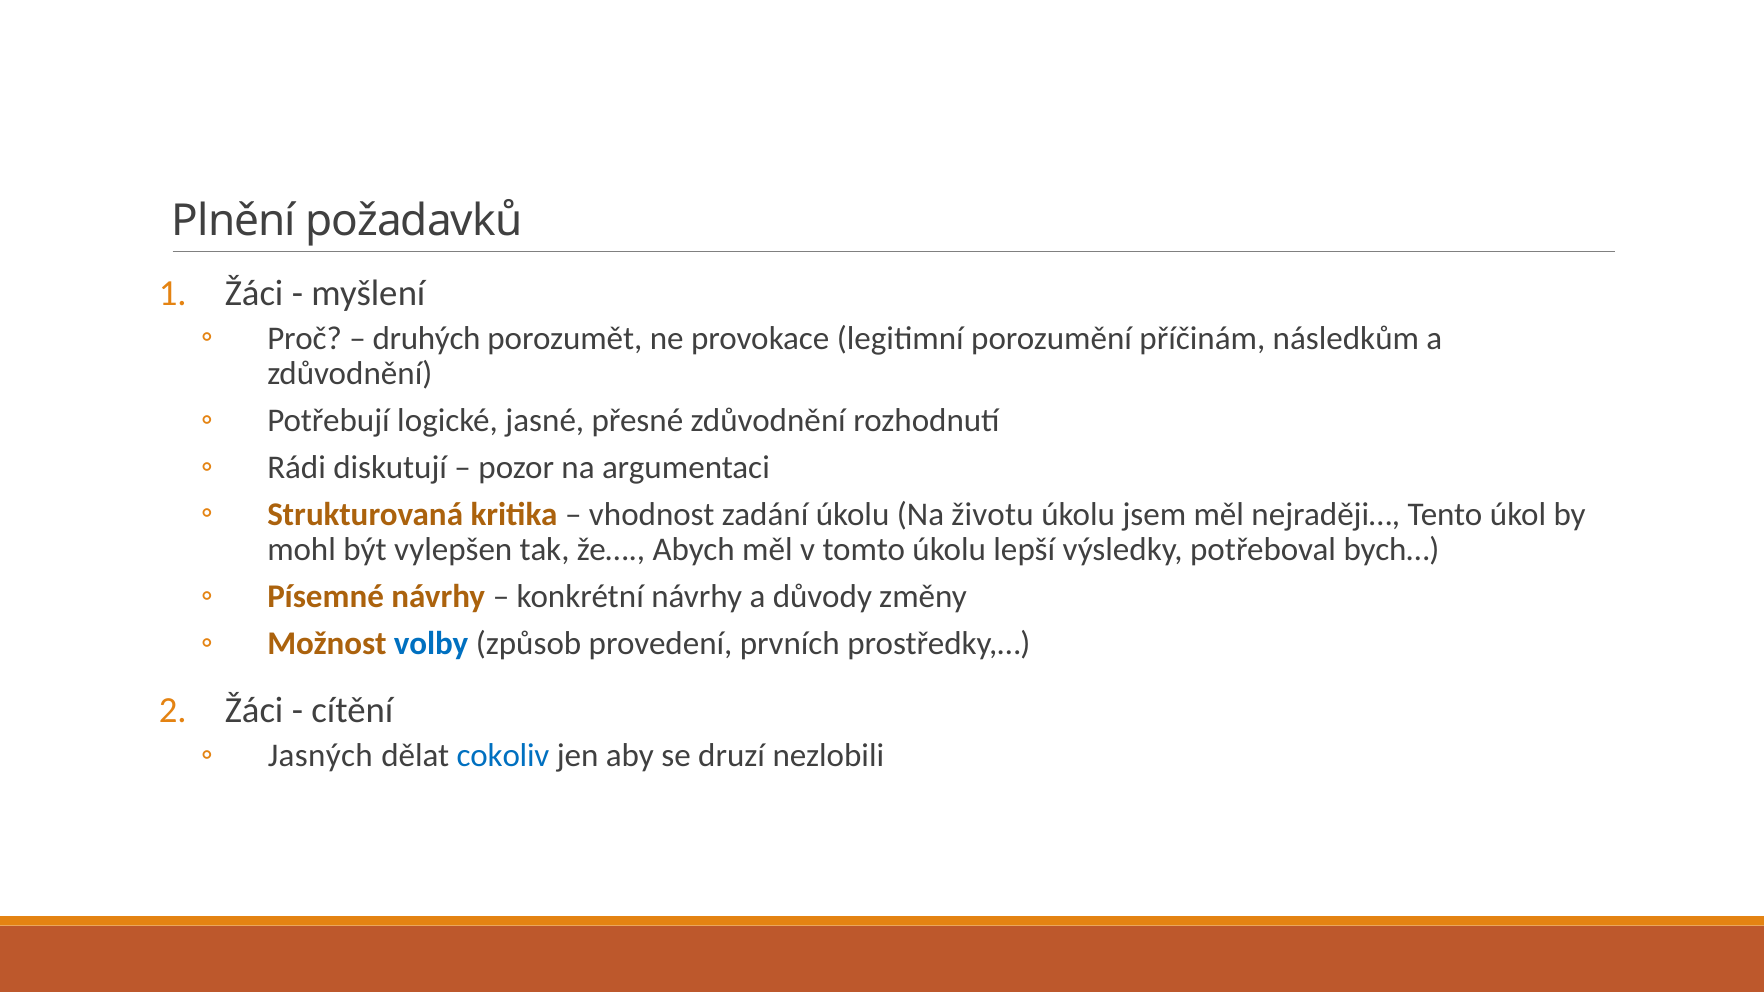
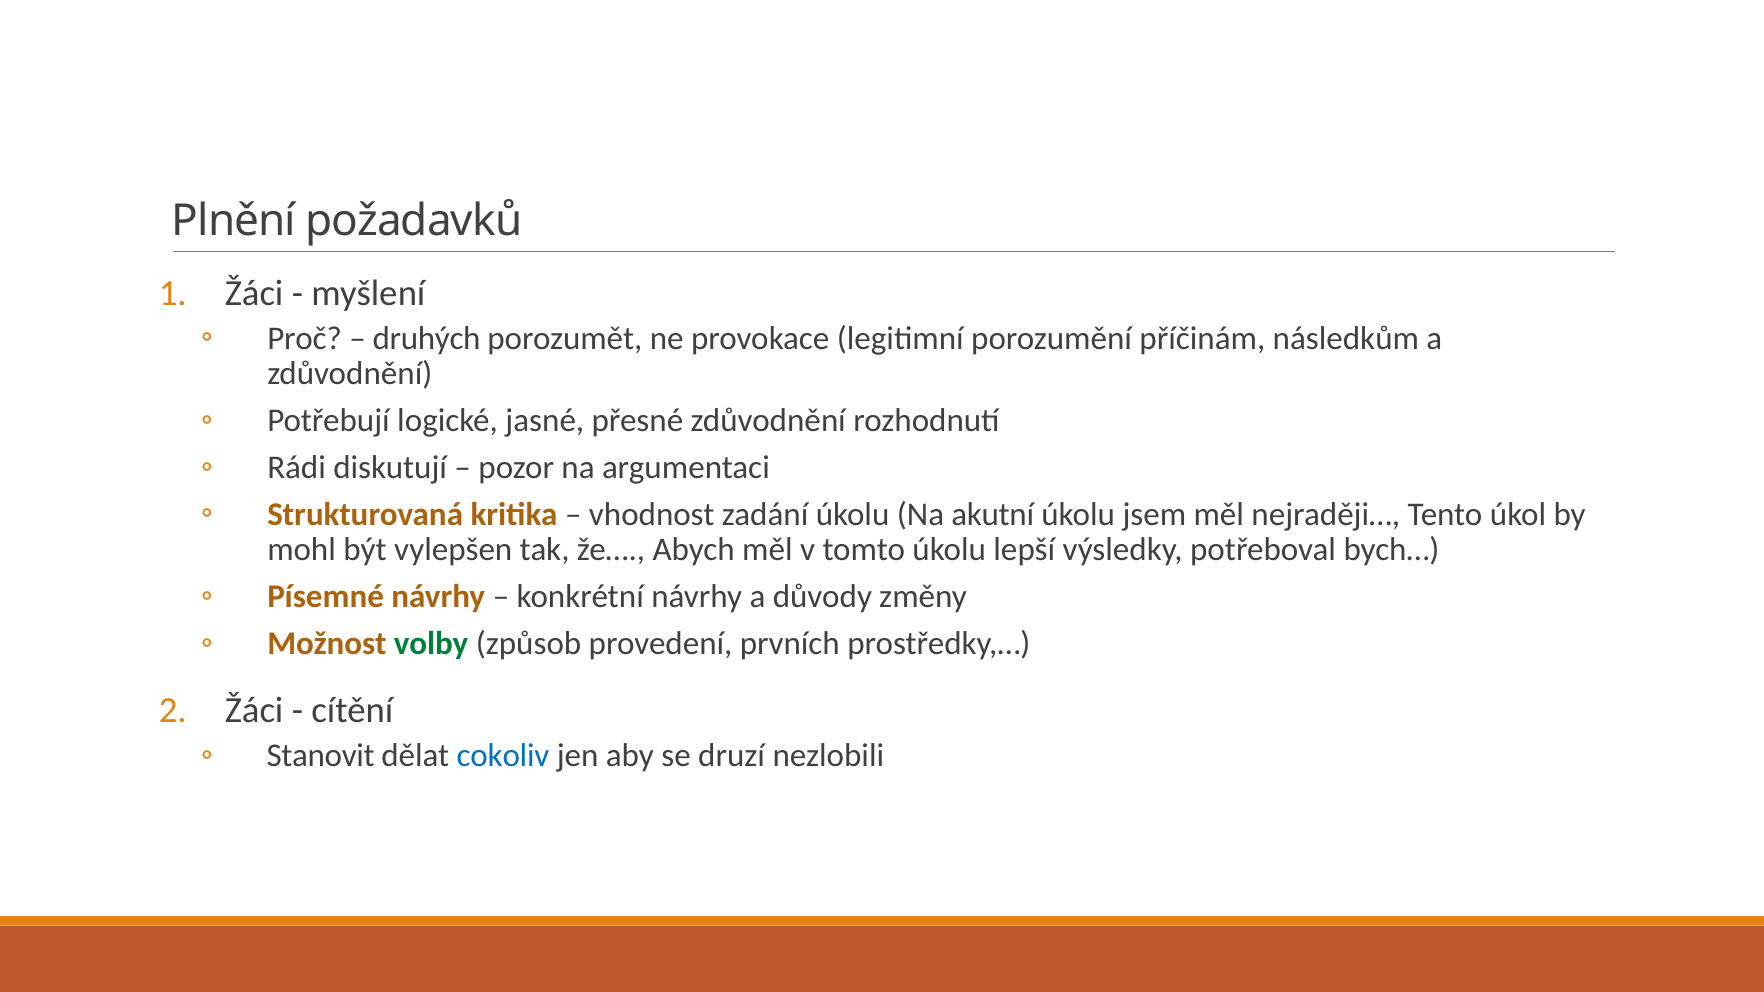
životu: životu -> akutní (993, 514)
volby colour: blue -> green (431, 644)
Jasných: Jasných -> Stanovit (321, 756)
